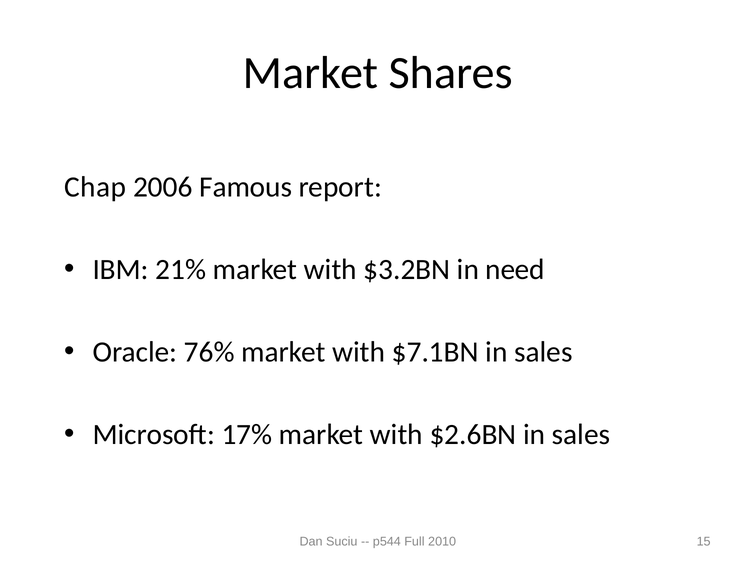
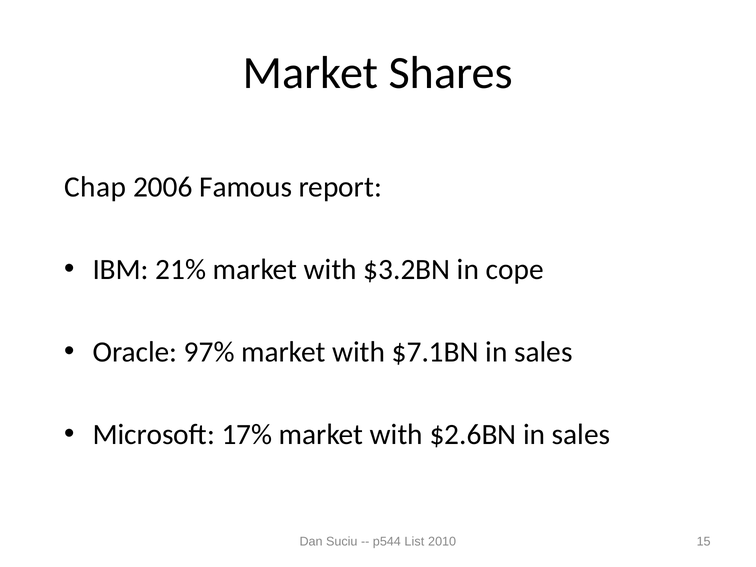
need: need -> cope (515, 270)
76%: 76% -> 97% (209, 352)
Full: Full -> List (414, 541)
